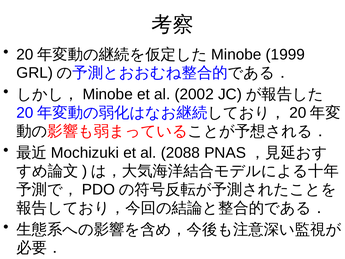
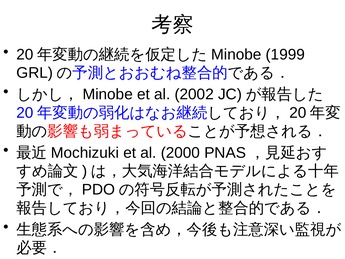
2088: 2088 -> 2000 (180, 153)
